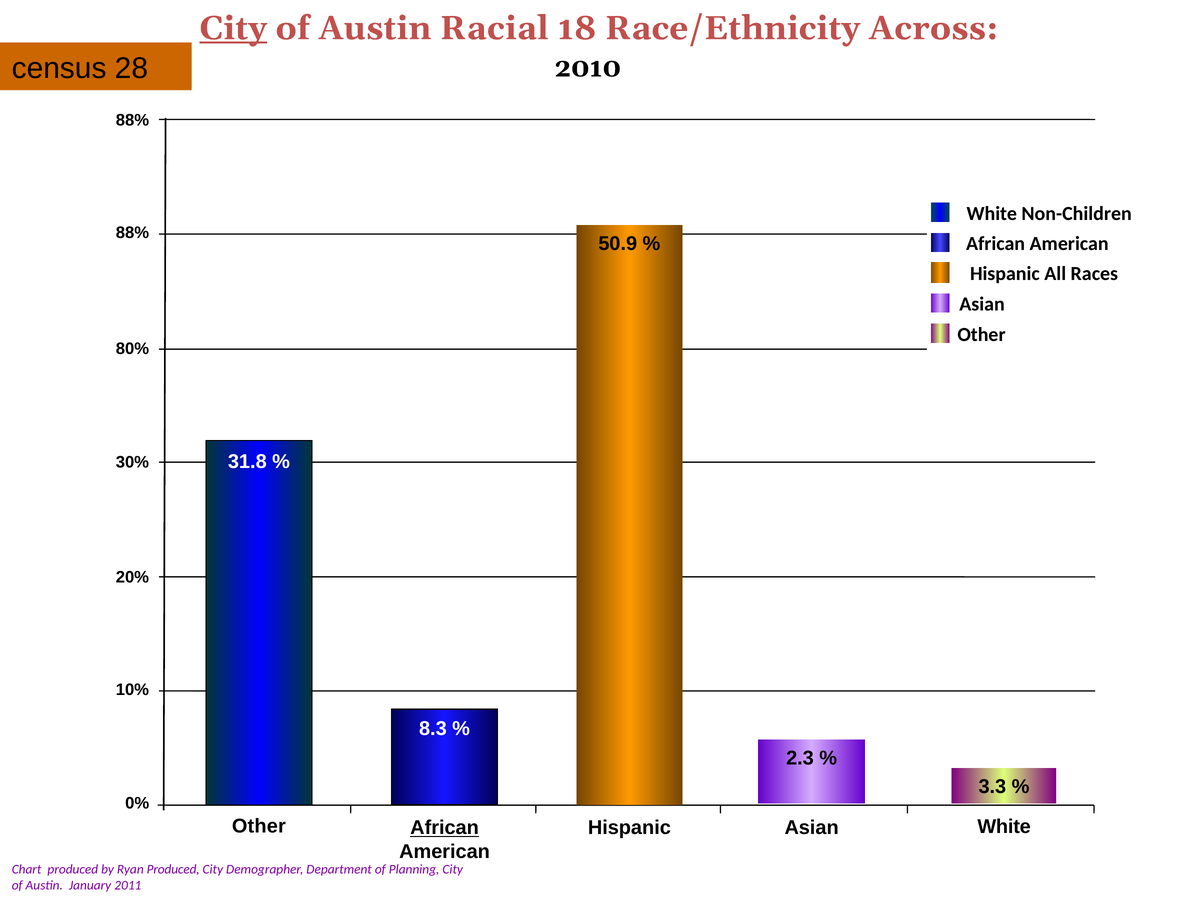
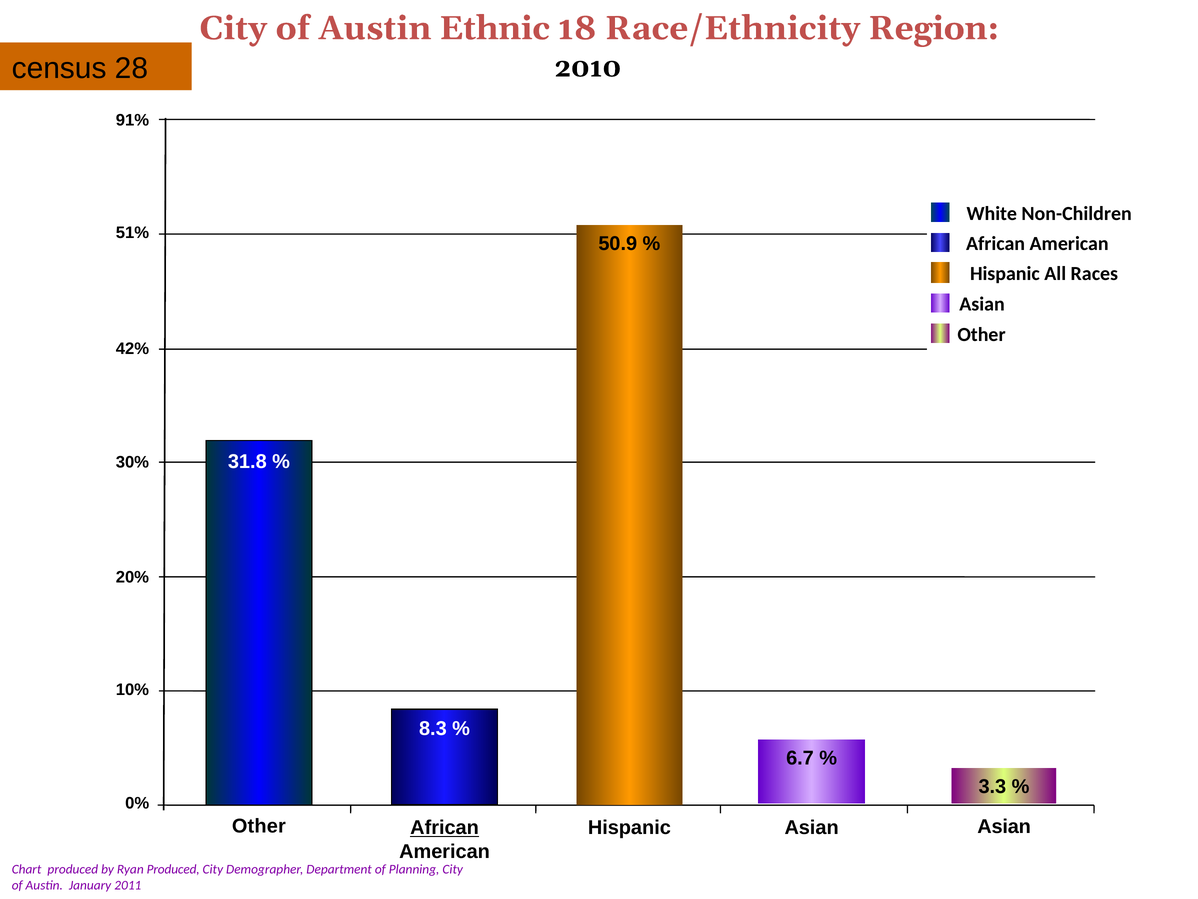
City underline: present -> none (233, 28)
Racial: Racial -> Ethnic (495, 28)
Across: Across -> Region (934, 28)
88%: 88% -> 91% (132, 120)
88%: 88% -> 51% (132, 232)
80%: 80% -> 42% (132, 349)
2.3: 2.3 -> 6.7 (800, 758)
White: White -> Asian (1004, 826)
